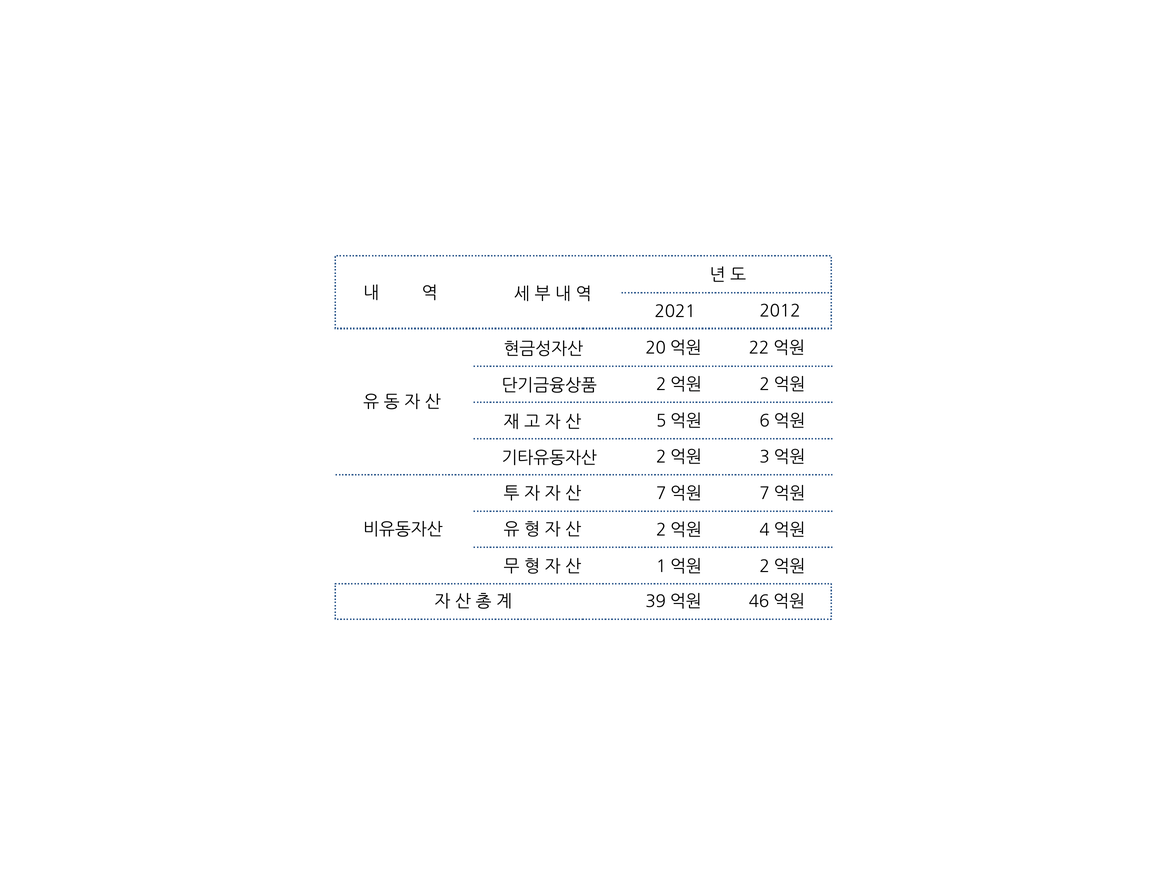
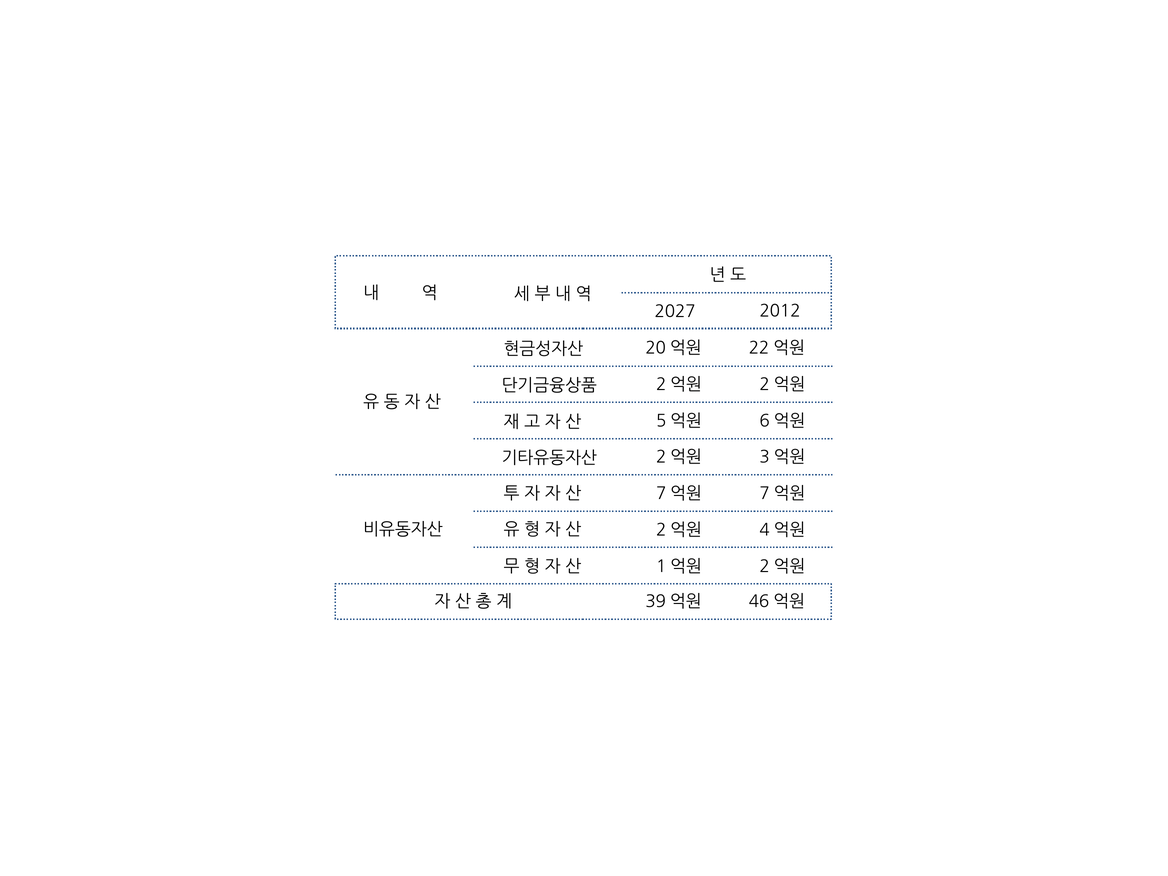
2021: 2021 -> 2027 (675, 312)
